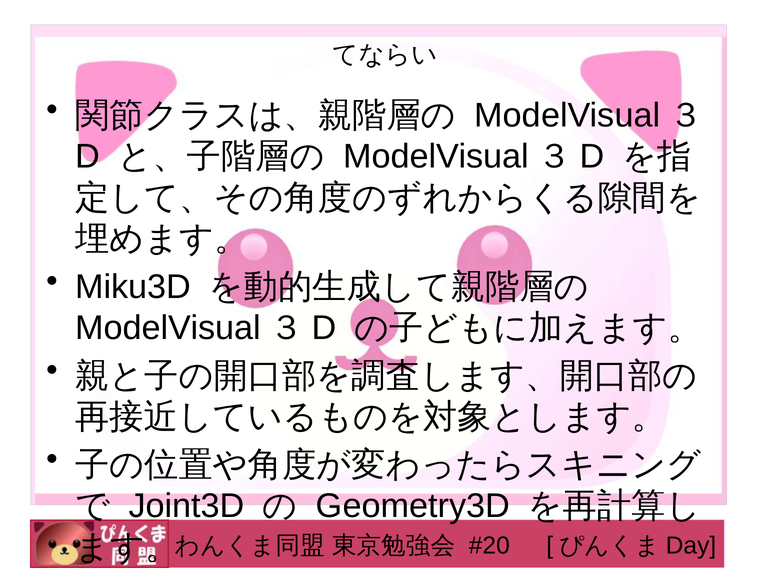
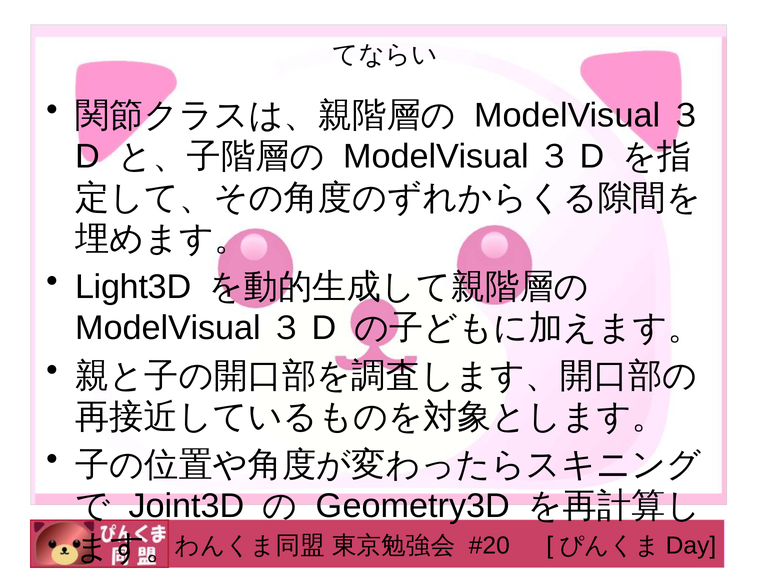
Miku3D: Miku3D -> Light3D (133, 287)
